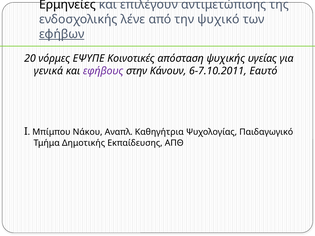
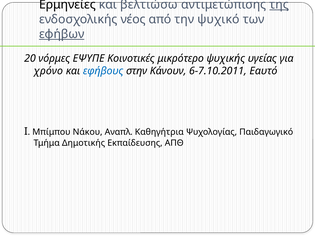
επιλέγουν: επιλέγουν -> βελτιώσω (149, 5)
της underline: none -> present (279, 5)
λένε: λένε -> νέος (133, 19)
απόσταση: απόσταση -> μικρότερο (181, 58)
γενικά: γενικά -> χρόνο (48, 71)
εφήβους colour: purple -> blue (103, 71)
